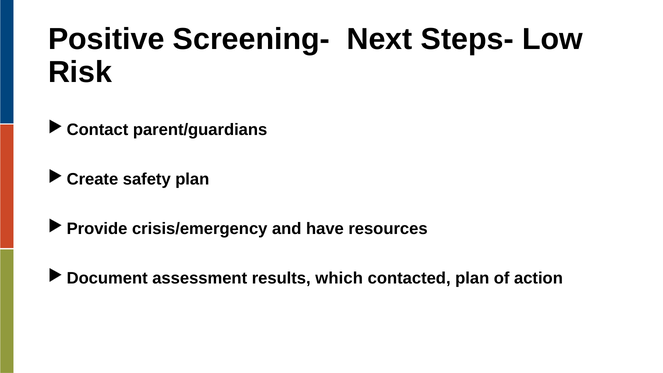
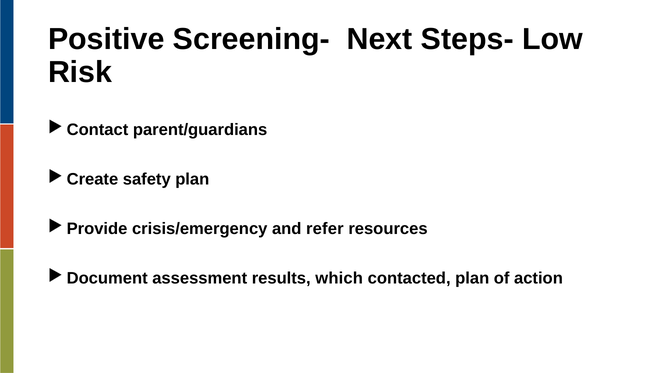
have: have -> refer (325, 229)
